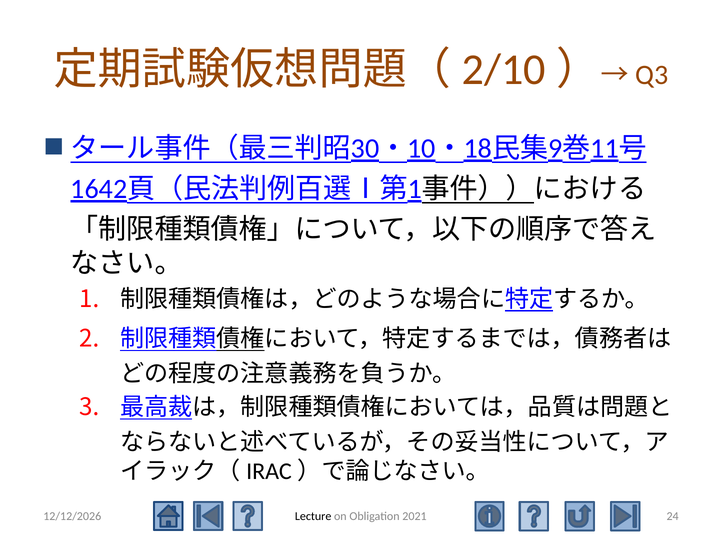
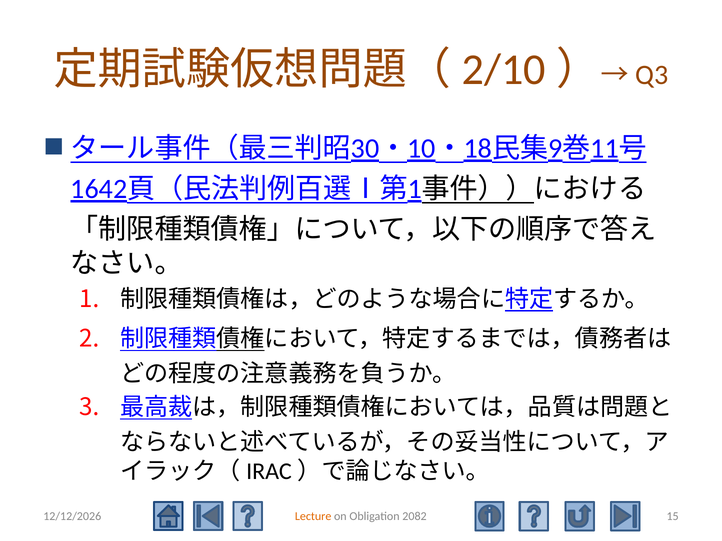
Lecture colour: black -> orange (313, 517)
2021: 2021 -> 2082 (415, 517)
24: 24 -> 15 (673, 517)
